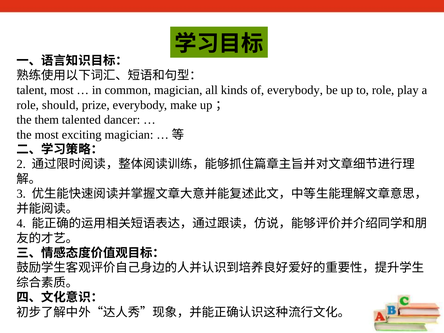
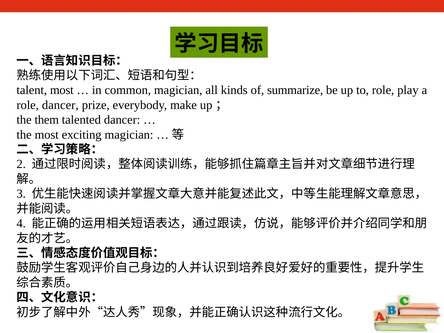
of everybody: everybody -> summarize (295, 90)
role should: should -> dancer (60, 105)
